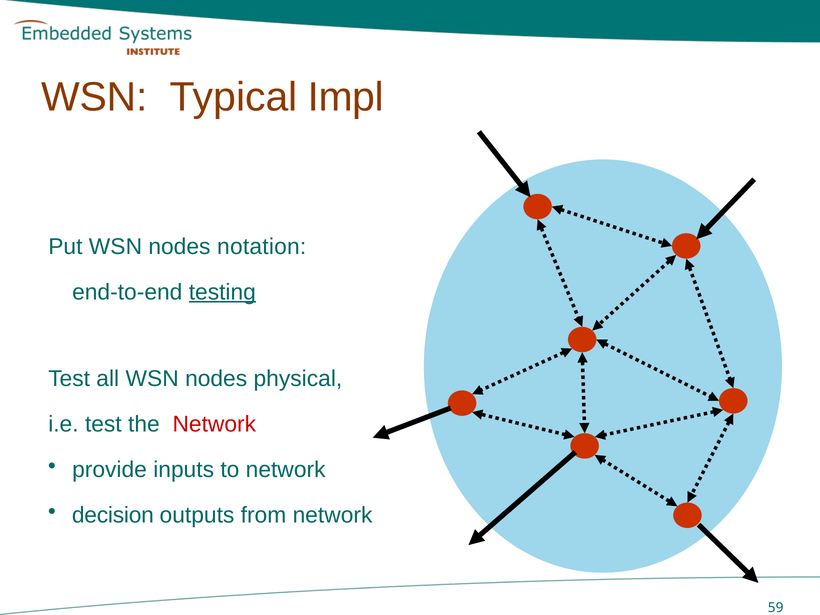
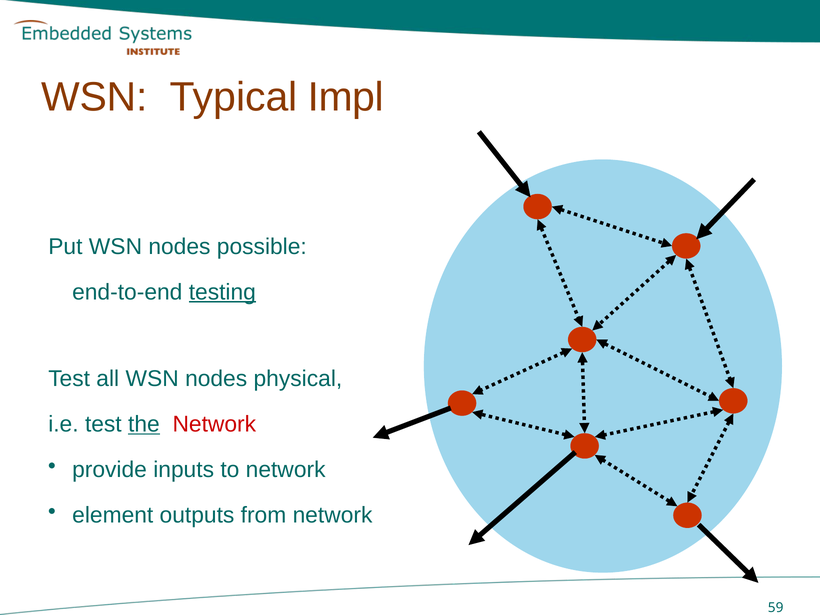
notation: notation -> possible (262, 247)
the underline: none -> present (144, 424)
decision: decision -> element (113, 515)
